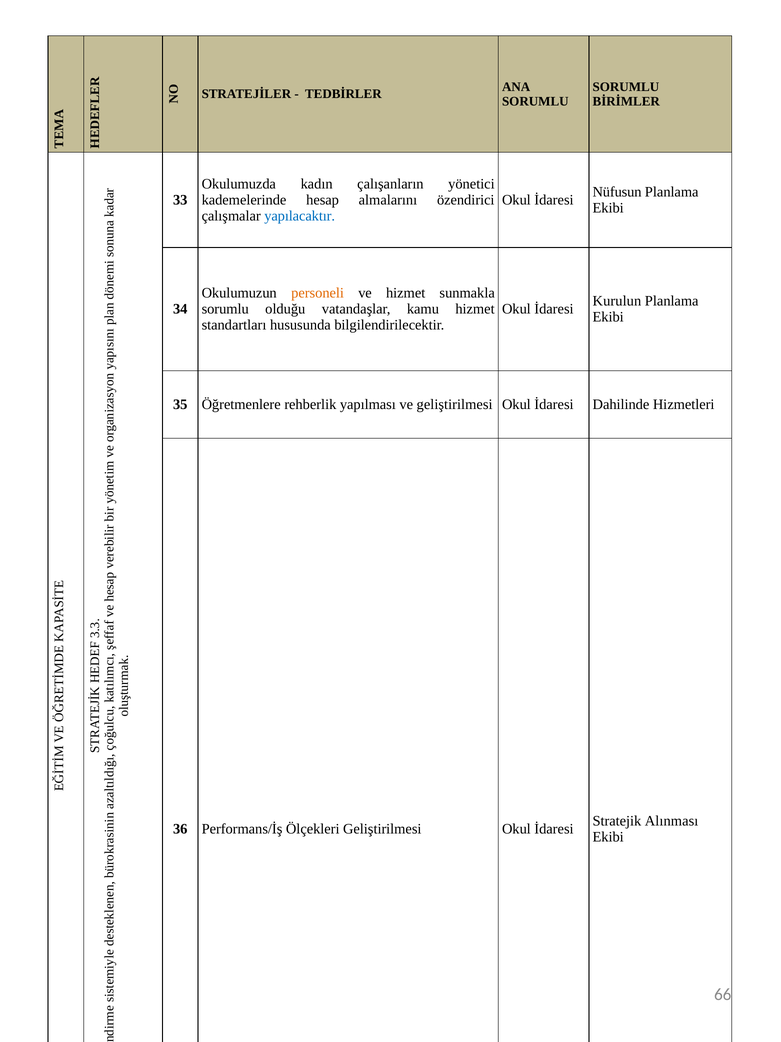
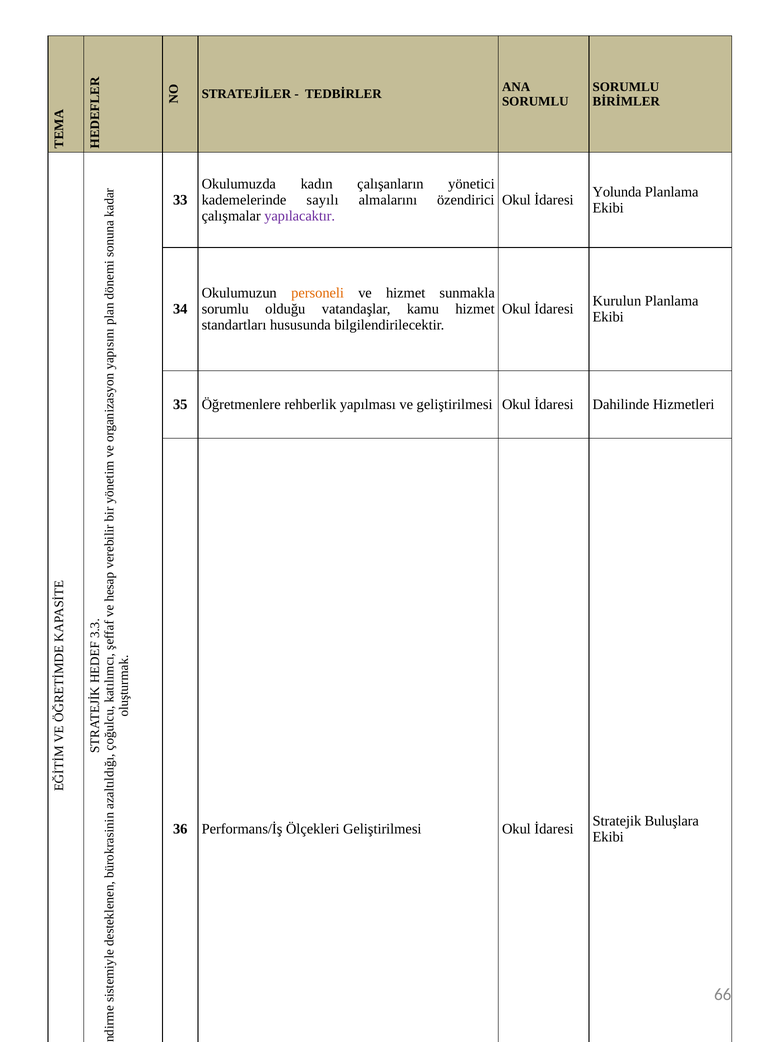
Nüfusun: Nüfusun -> Yolunda (617, 192)
hesap: hesap -> sayılı (322, 200)
yapılacaktır colour: blue -> purple (300, 216)
Alınması: Alınması -> Buluşlara (672, 820)
